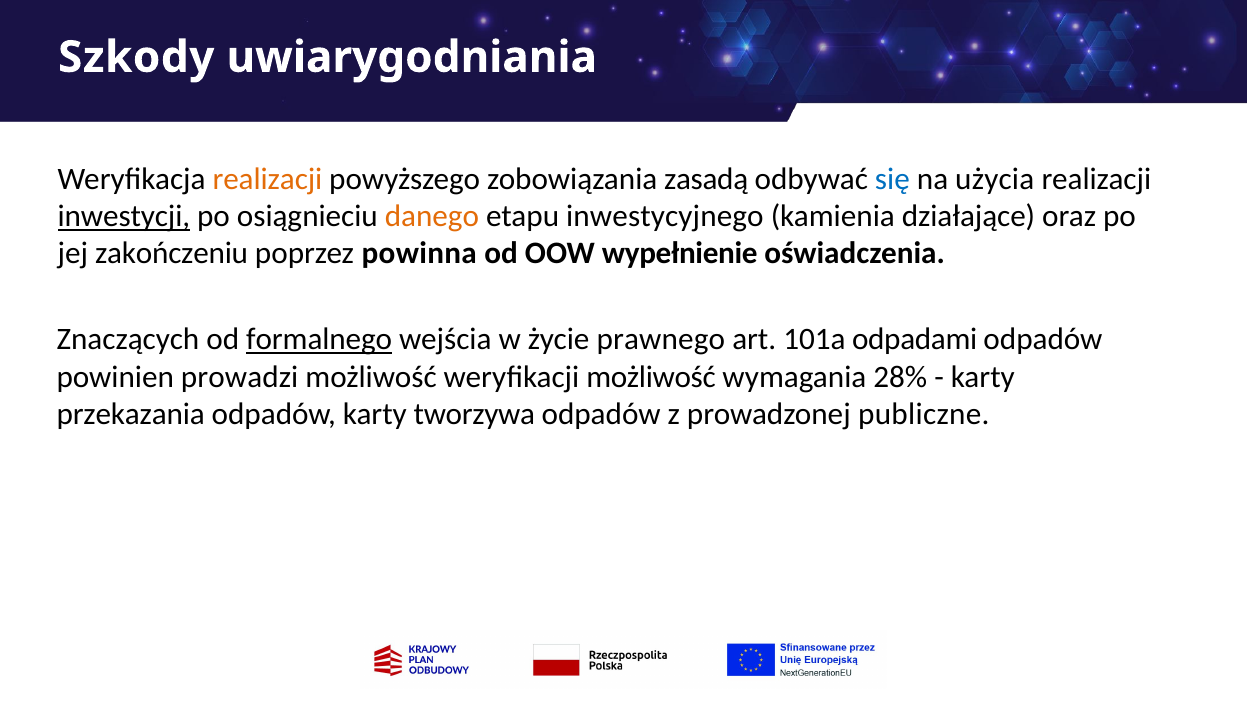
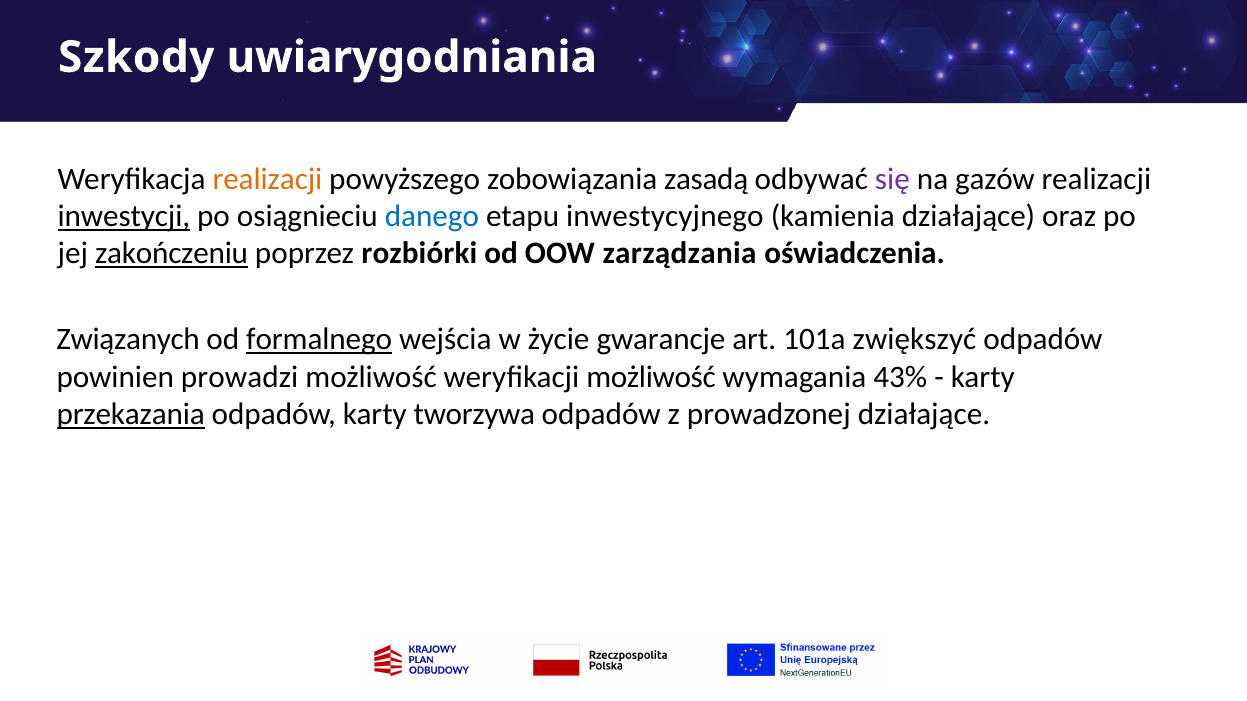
się colour: blue -> purple (892, 179)
użycia: użycia -> gazów (995, 179)
danego colour: orange -> blue (432, 216)
zakończeniu underline: none -> present (172, 254)
powinna: powinna -> rozbiórki (419, 254)
wypełnienie: wypełnienie -> zarządzania (679, 254)
Znaczących: Znaczących -> Związanych (128, 340)
prawnego: prawnego -> gwarancje (661, 340)
odpadami: odpadami -> zwiększyć (914, 340)
28%: 28% -> 43% (900, 377)
przekazania underline: none -> present (131, 415)
prowadzonej publiczne: publiczne -> działające (924, 415)
